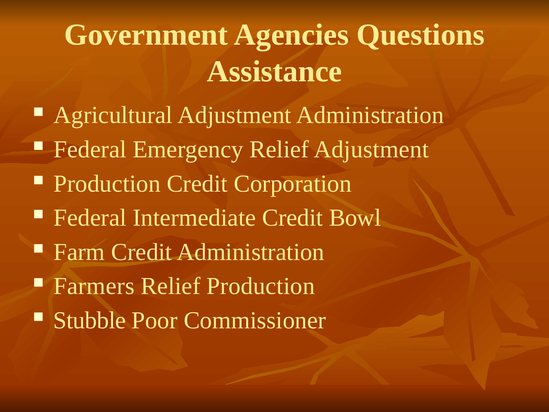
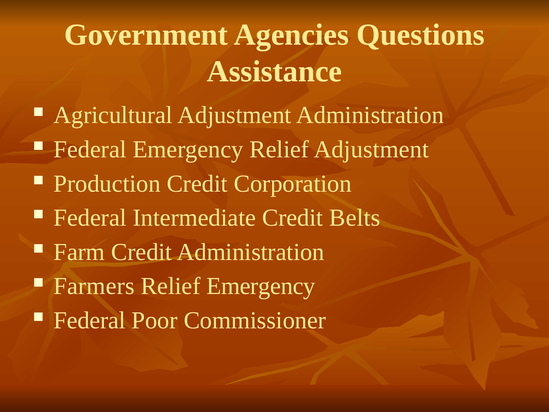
Bowl: Bowl -> Belts (355, 218)
Relief Production: Production -> Emergency (261, 286)
Stubble: Stubble -> Federal (90, 320)
